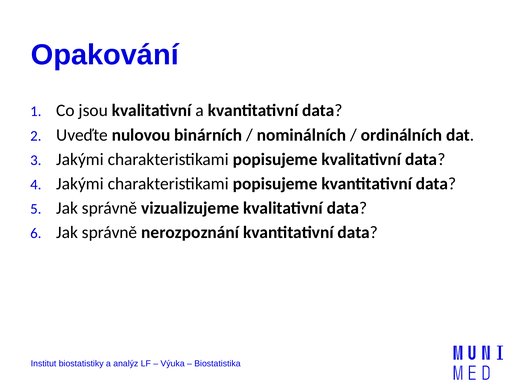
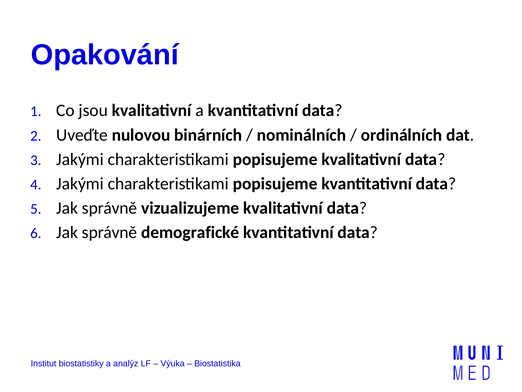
nerozpoznání: nerozpoznání -> demografické (190, 232)
